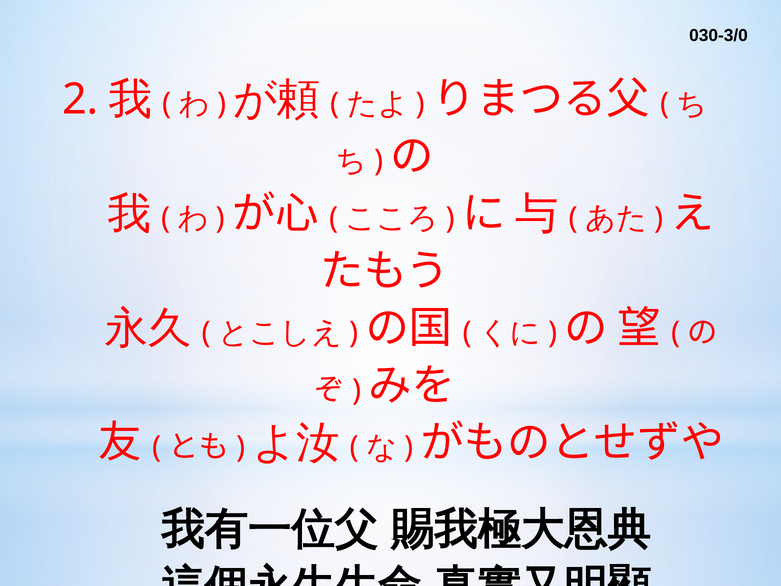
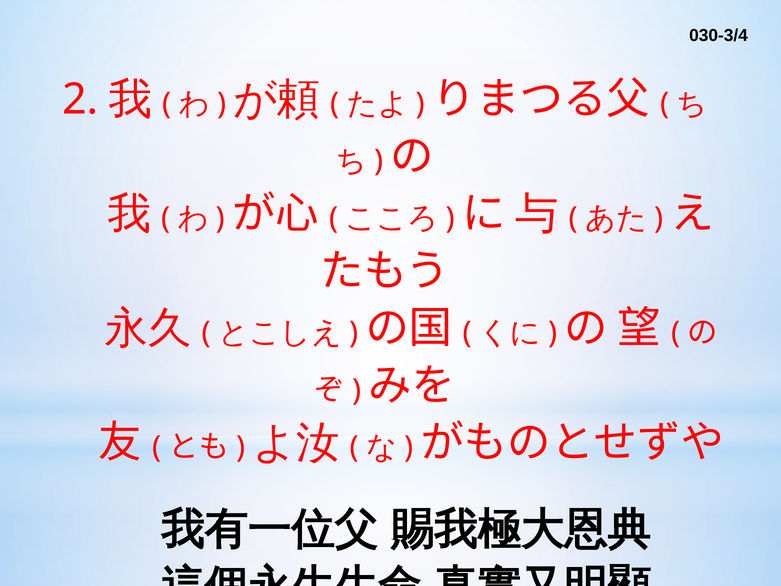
030-3/0: 030-3/0 -> 030-3/4 (719, 35)
